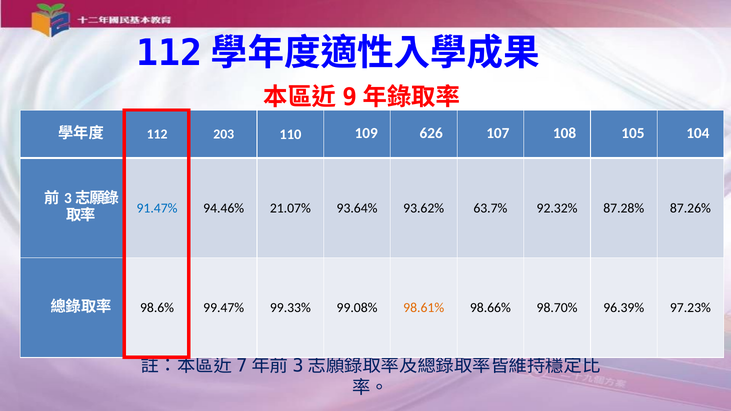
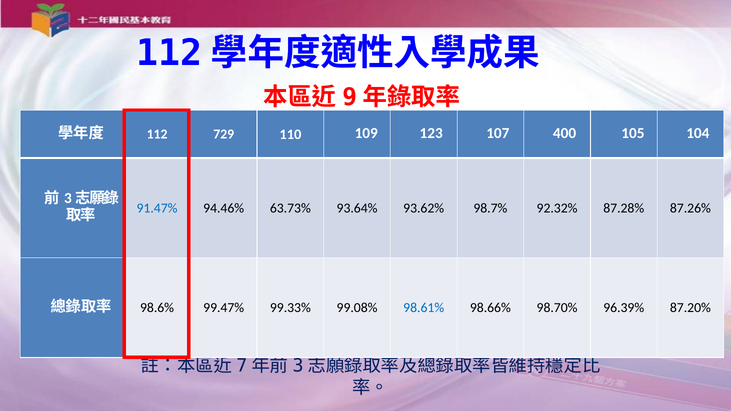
203: 203 -> 729 (224, 134)
626: 626 -> 123 (431, 133)
108: 108 -> 400 (565, 133)
21.07%: 21.07% -> 63.73% (290, 208)
63.7%: 63.7% -> 98.7% (490, 208)
98.61% colour: orange -> blue (424, 308)
97.23%: 97.23% -> 87.20% (690, 308)
